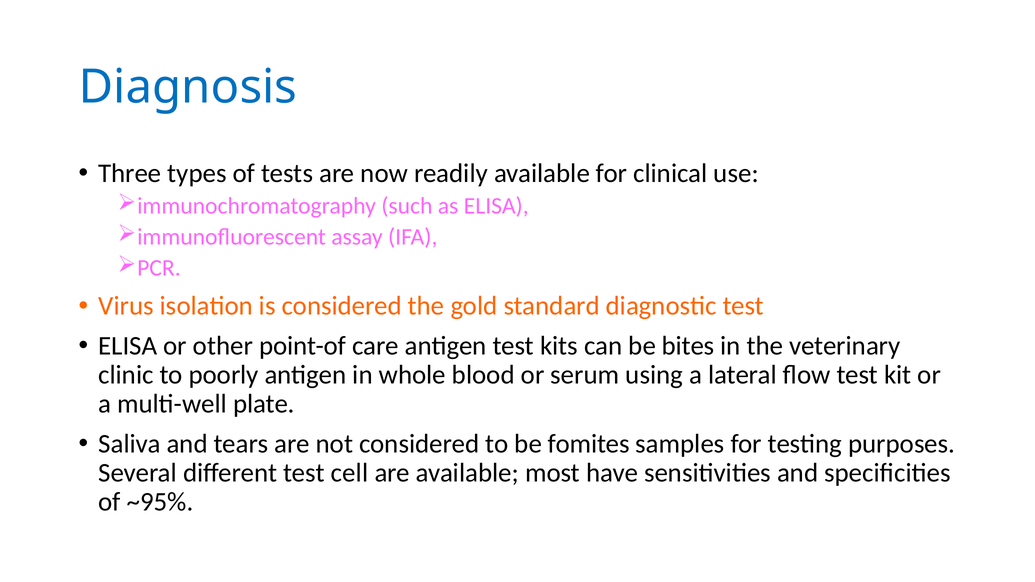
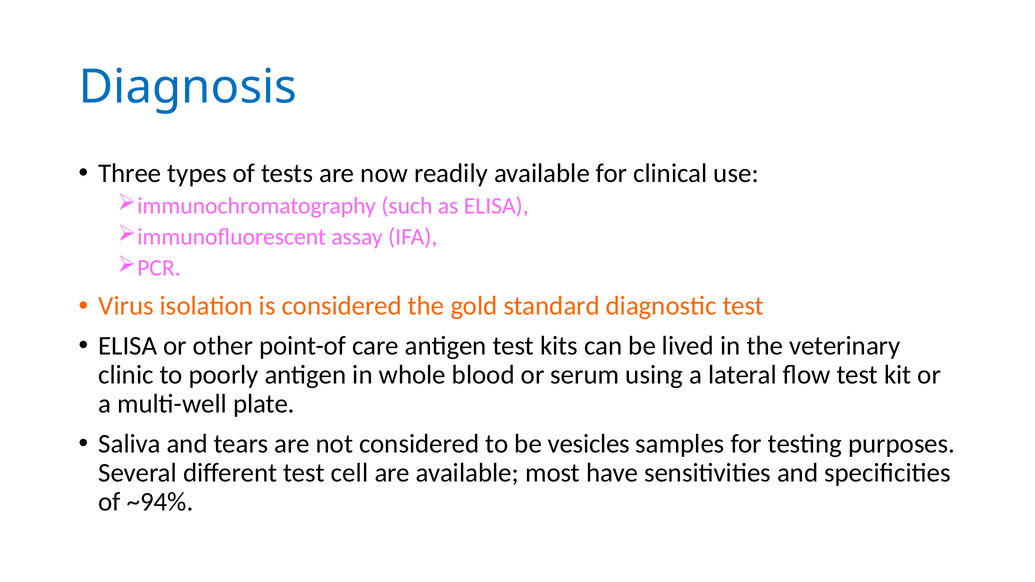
bites: bites -> lived (688, 346)
fomites: fomites -> vesicles (589, 444)
~95%: ~95% -> ~94% (160, 502)
